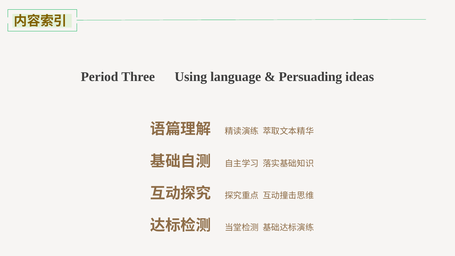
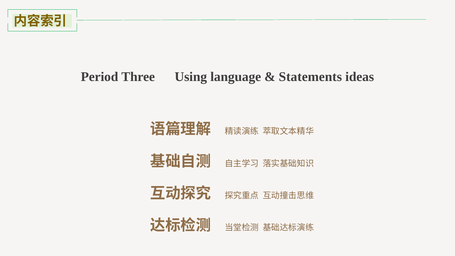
Persuading: Persuading -> Statements (310, 77)
